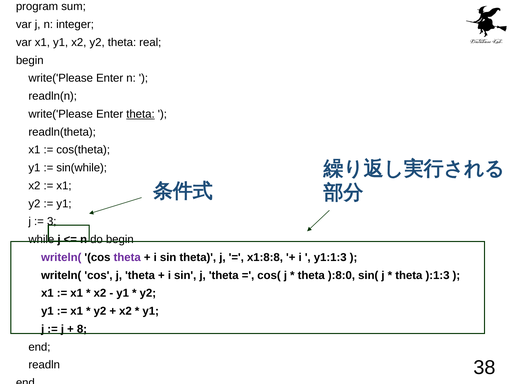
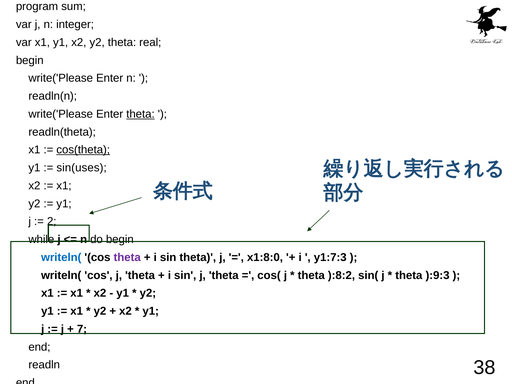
cos(theta underline: none -> present (83, 150)
sin(while: sin(while -> sin(uses (82, 168)
3: 3 -> 2 (52, 222)
writeln( colour: purple -> blue (61, 257)
x1:8:8: x1:8:8 -> x1:8:0 (265, 257)
y1:1:3: y1:1:3 -> y1:7:3 (330, 257)
):8:0: ):8:0 -> ):8:2 (341, 275)
):1:3: ):1:3 -> ):9:3 (438, 275)
8: 8 -> 7 (82, 329)
